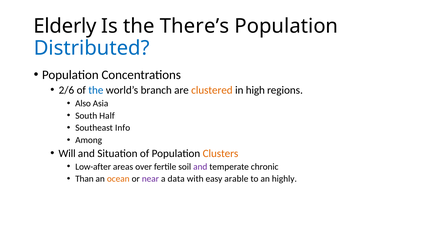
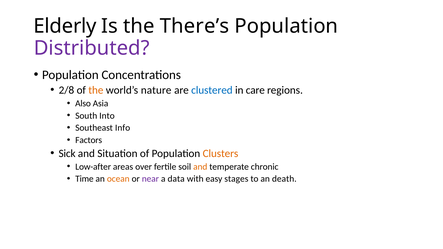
Distributed colour: blue -> purple (92, 48)
2/6: 2/6 -> 2/8 (66, 90)
the colour: blue -> orange (96, 90)
branch: branch -> nature (156, 90)
clustered colour: orange -> blue (212, 90)
high: high -> care (255, 90)
Half: Half -> Into (107, 116)
Among: Among -> Factors (89, 140)
Will: Will -> Sick (67, 154)
and colour: purple -> orange (200, 167)
Than: Than -> Time (84, 179)
arable: arable -> stages (236, 179)
highly: highly -> death (284, 179)
